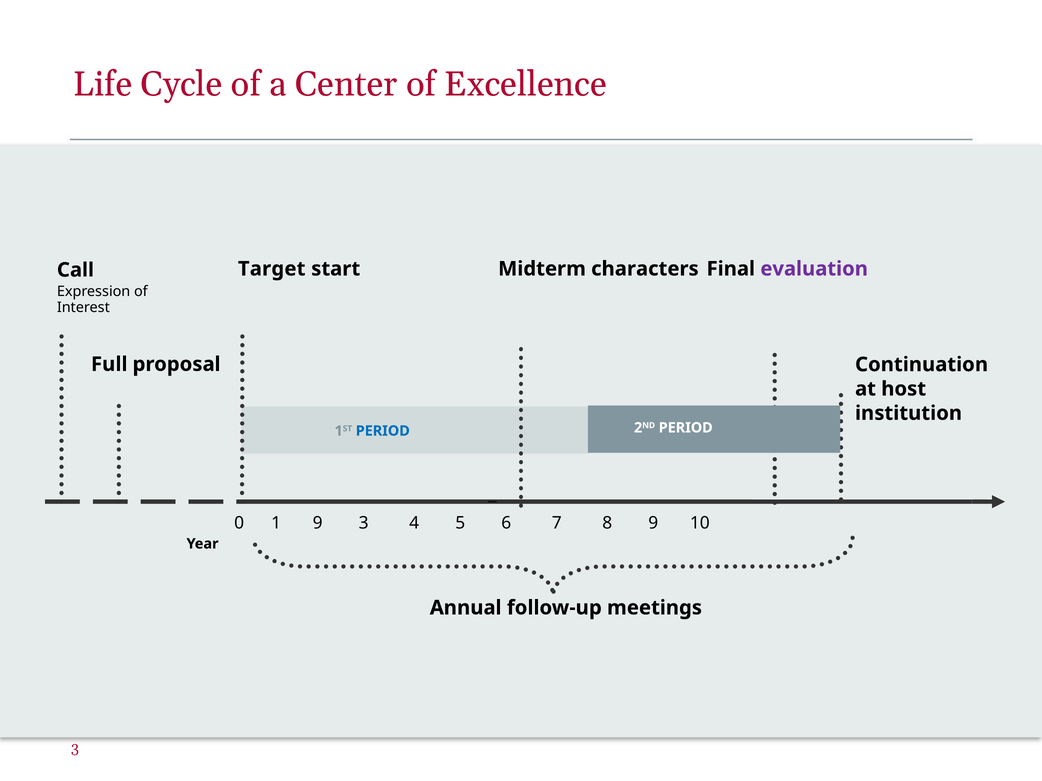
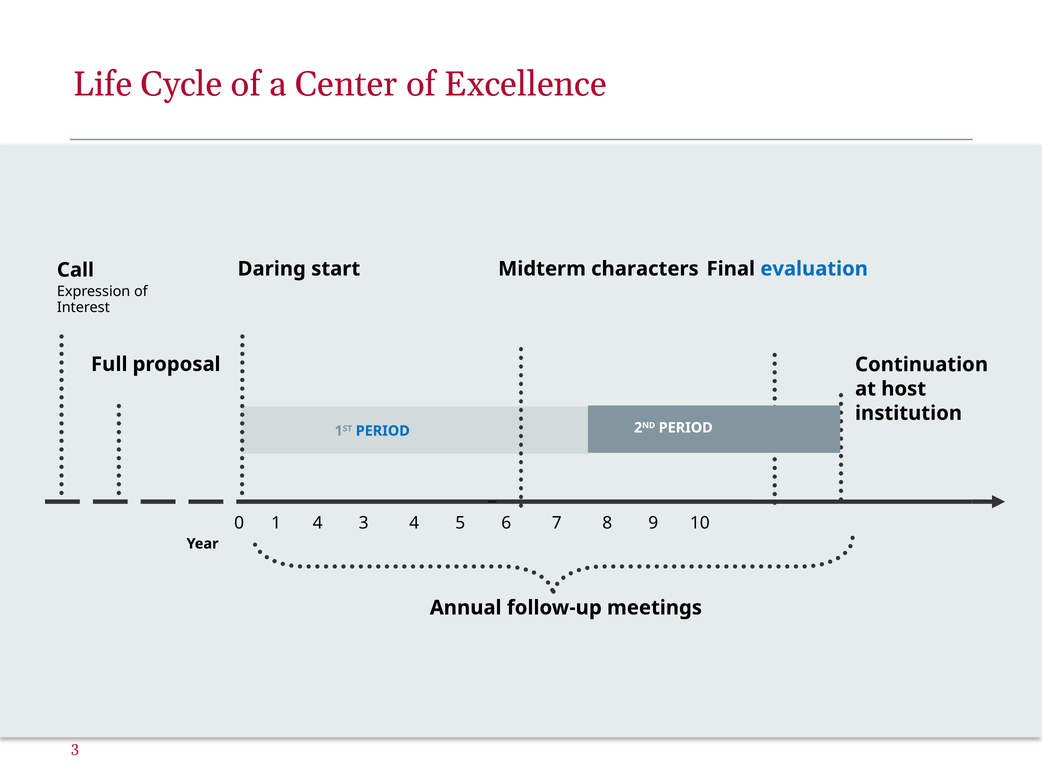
Target: Target -> Daring (272, 269)
evaluation colour: purple -> blue (814, 269)
1 9: 9 -> 4 (318, 524)
